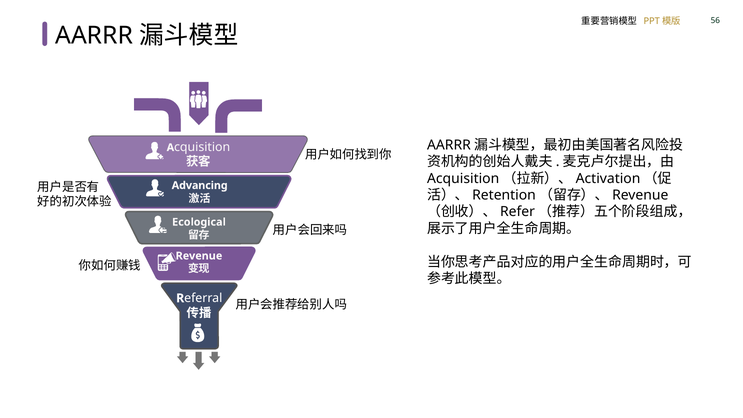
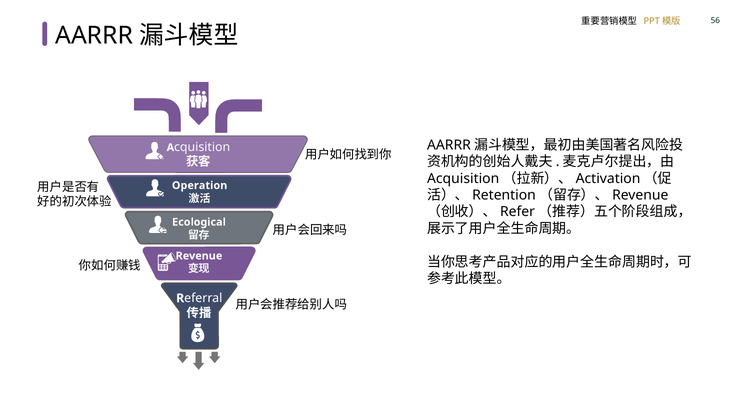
Advancing: Advancing -> Operation (200, 185)
